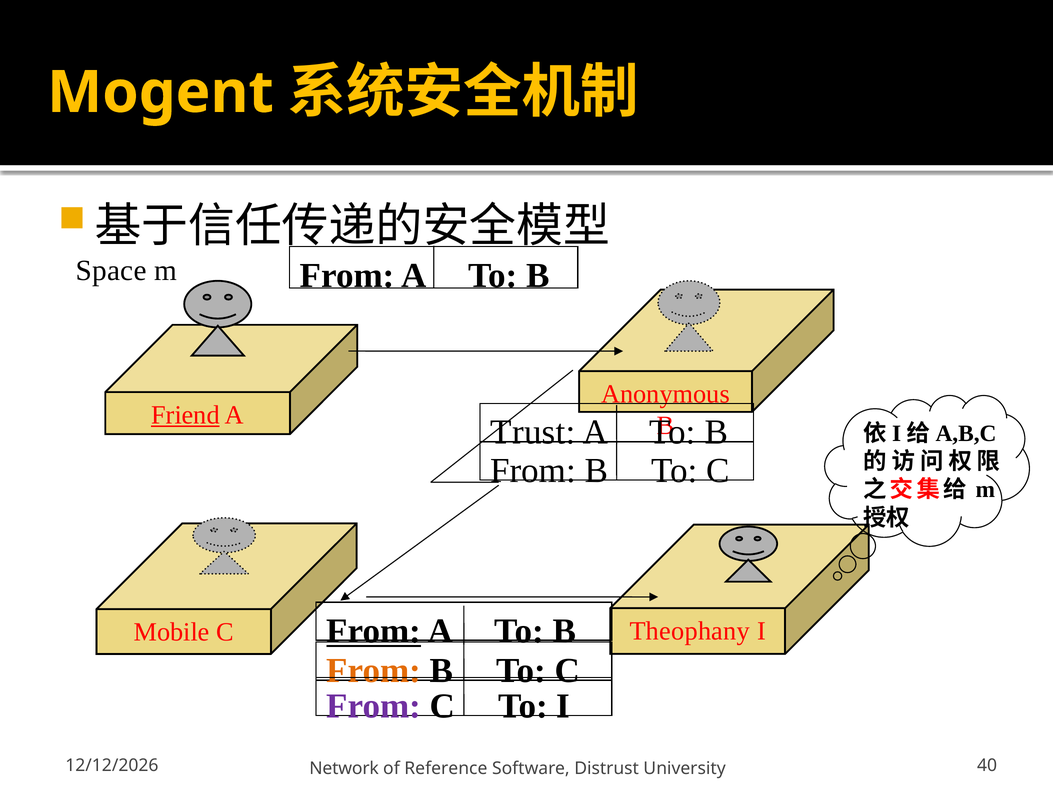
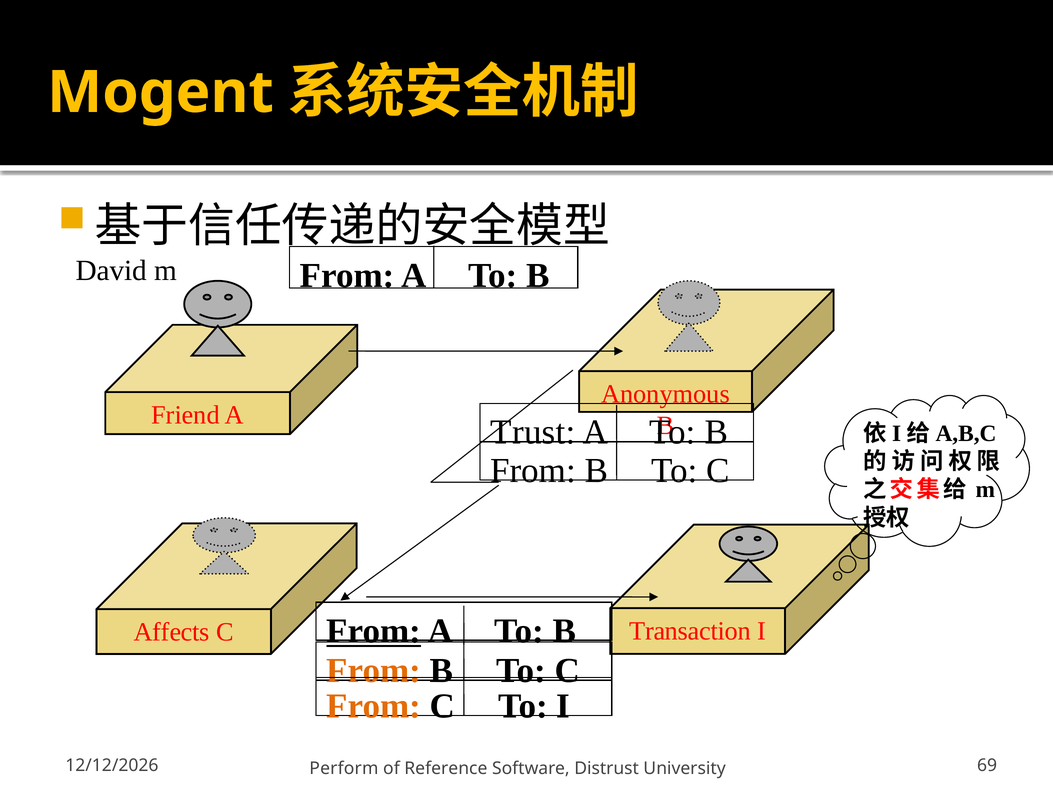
Space: Space -> David (111, 271)
Friend underline: present -> none (185, 415)
Theophany: Theophany -> Transaction (690, 631)
Mobile: Mobile -> Affects (172, 632)
From colour: purple -> orange (374, 706)
Network: Network -> Perform (344, 768)
40: 40 -> 69 (987, 765)
